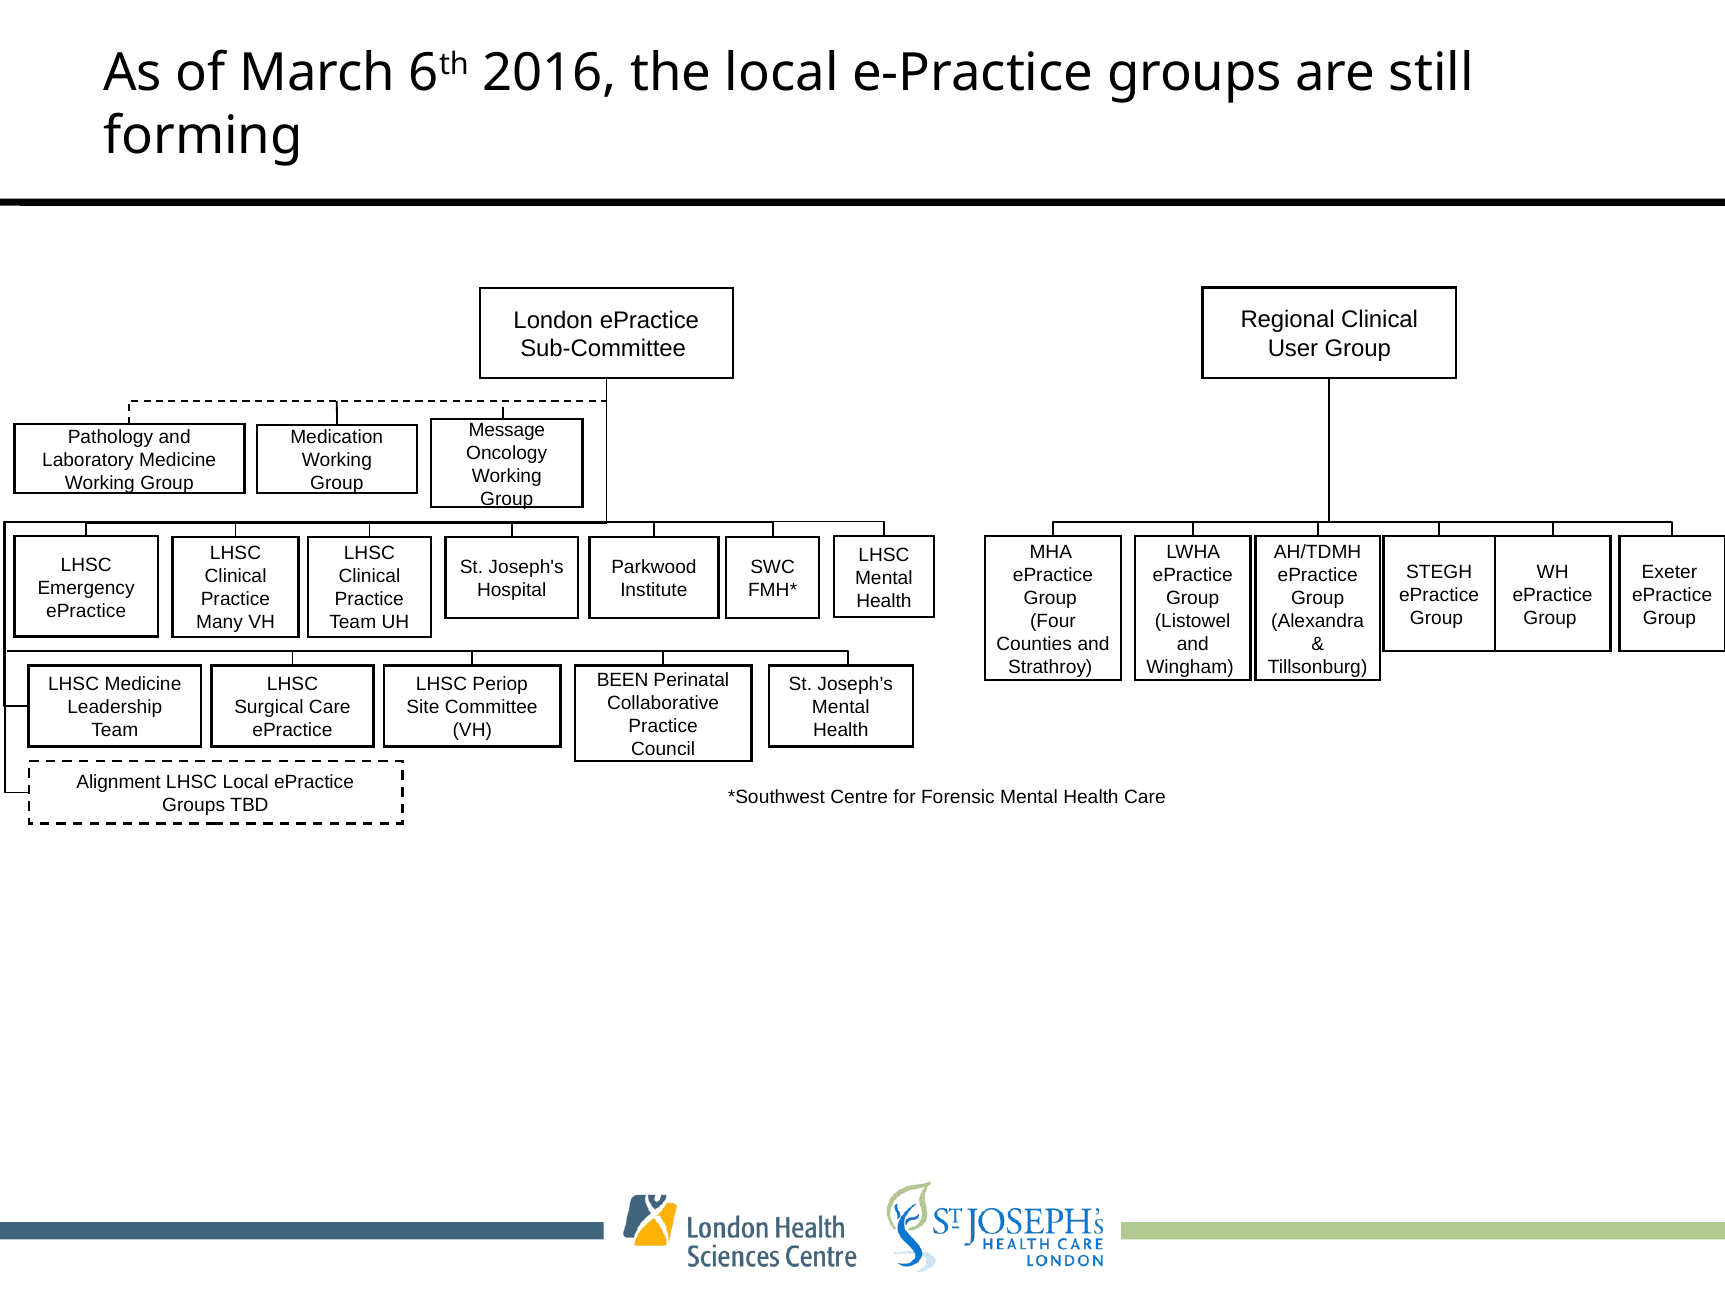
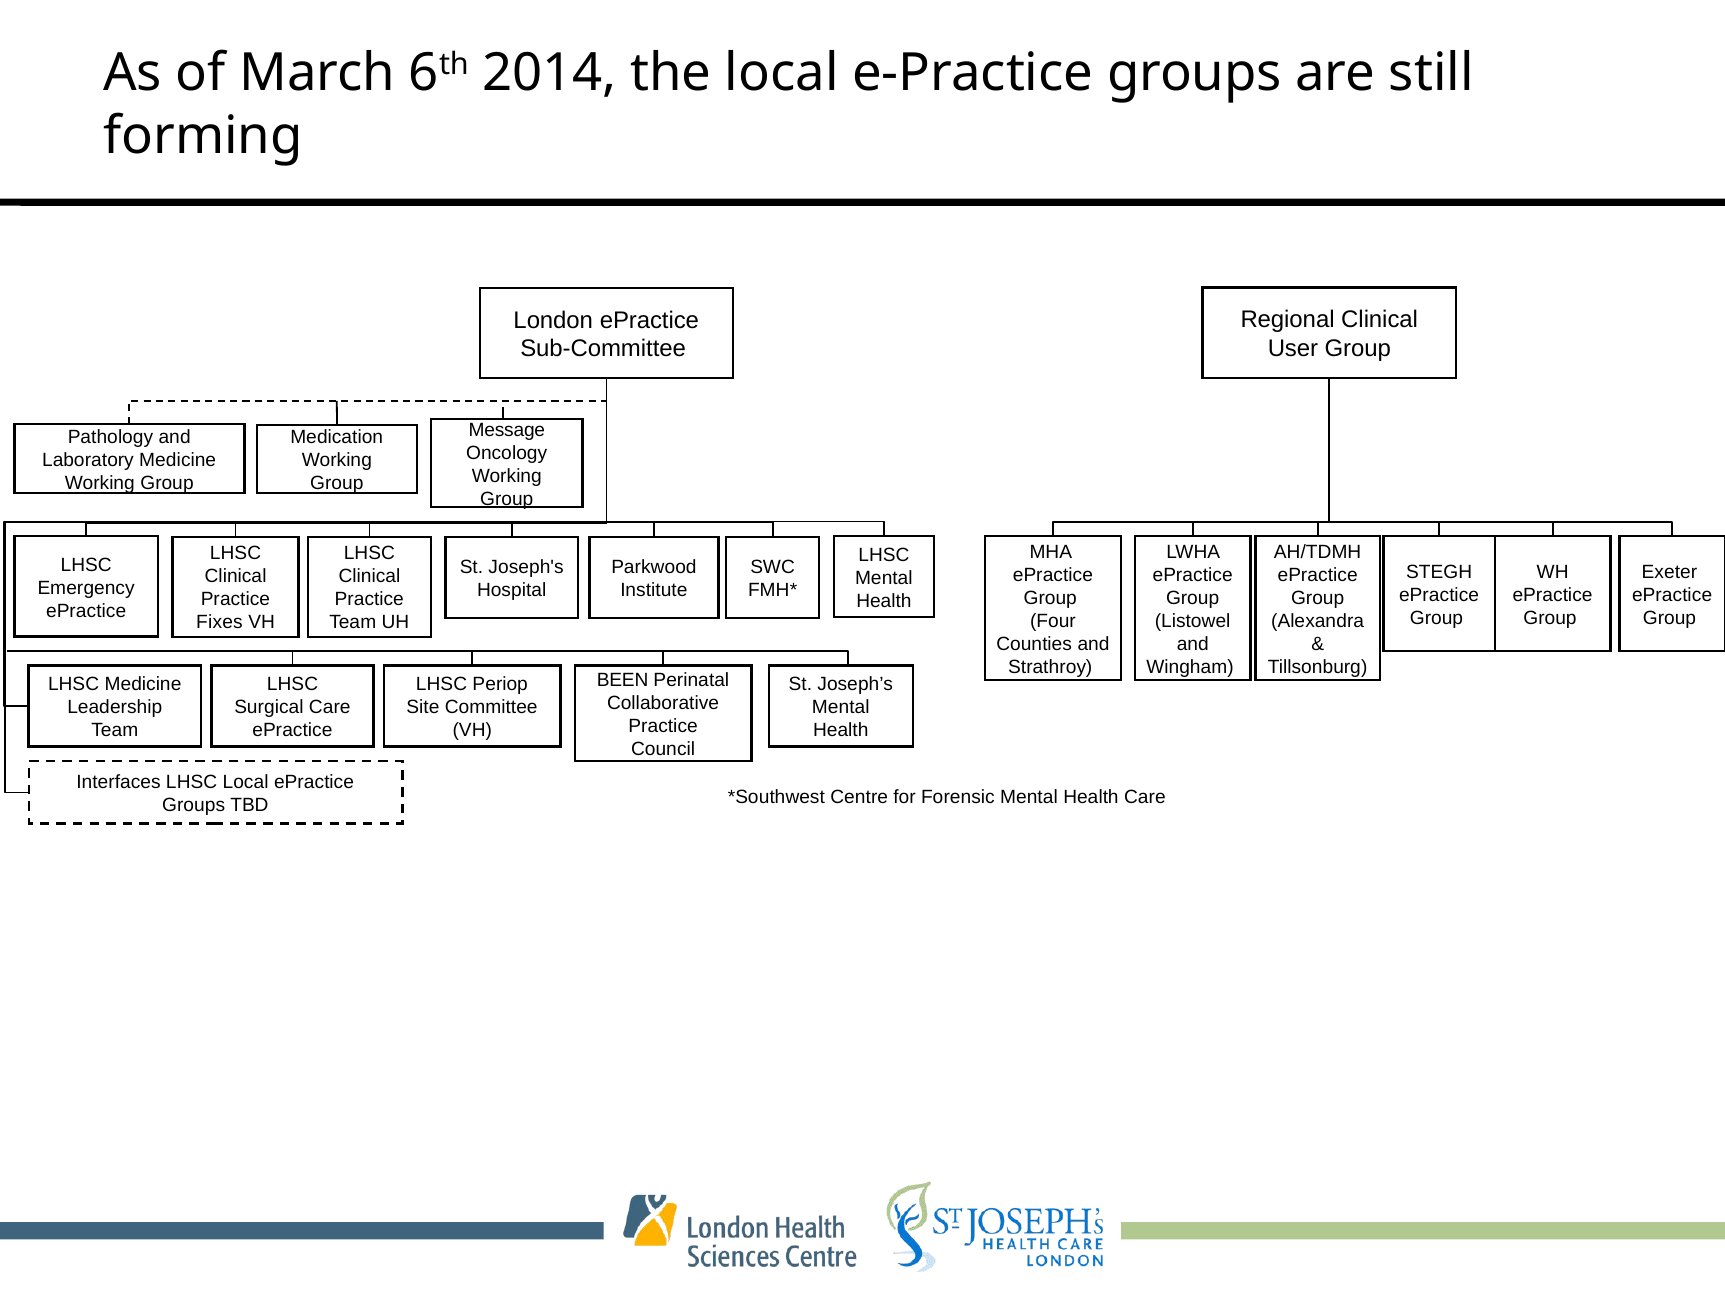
2016: 2016 -> 2014 (549, 73)
Many: Many -> Fixes (219, 622)
Alignment: Alignment -> Interfaces (119, 782)
